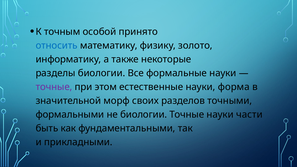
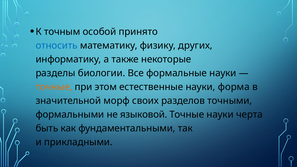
золото: золото -> других (195, 45)
точные colour: purple -> orange (54, 87)
не биологии: биологии -> языковой (144, 115)
части: части -> черта (249, 115)
